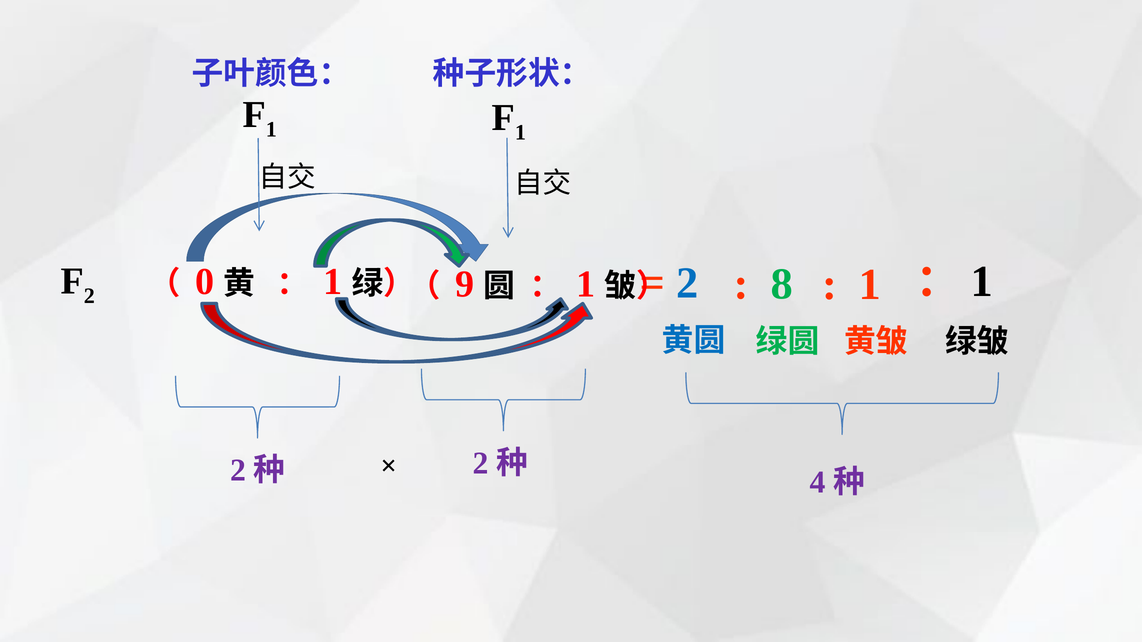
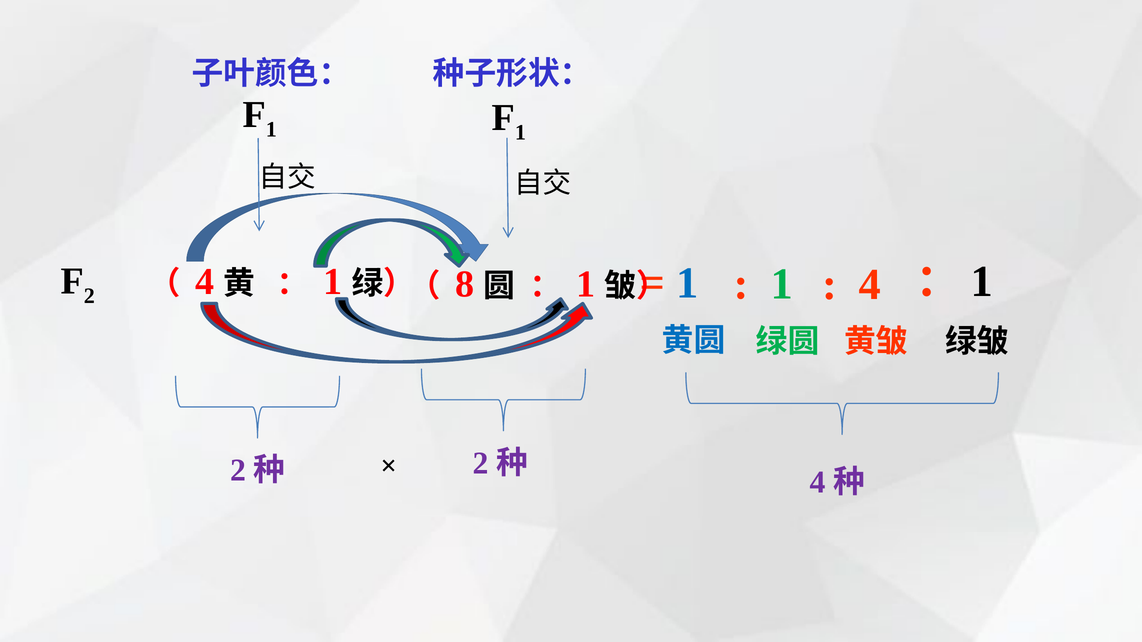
2: 2 -> 1 (687, 283)
1: 1 -> 4 (870, 285)
0: 0 -> 4 (205, 282)
9: 9 -> 8 (465, 284)
8: 8 -> 1 (782, 284)
